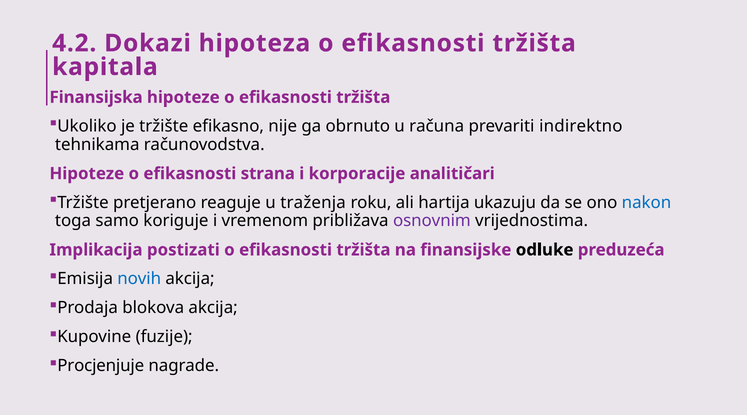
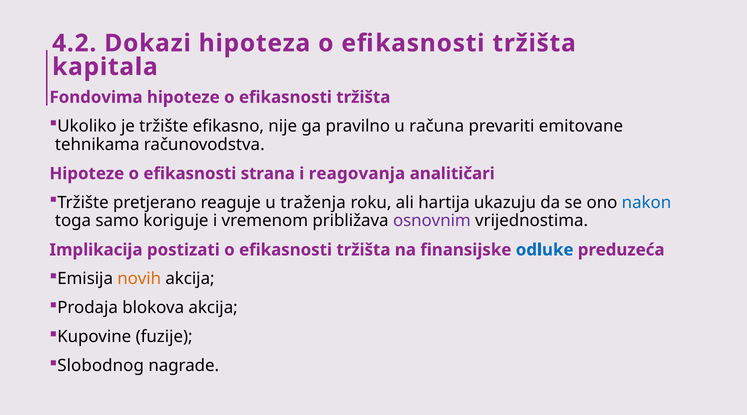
Finansijska: Finansijska -> Fondovima (96, 97)
obrnuto: obrnuto -> pravilno (358, 126)
indirektno: indirektno -> emitovane (581, 126)
korporacije: korporacije -> reagovanja (357, 174)
odluke colour: black -> blue (545, 250)
novih colour: blue -> orange (139, 279)
Procjenjuje: Procjenjuje -> Slobodnog (101, 366)
